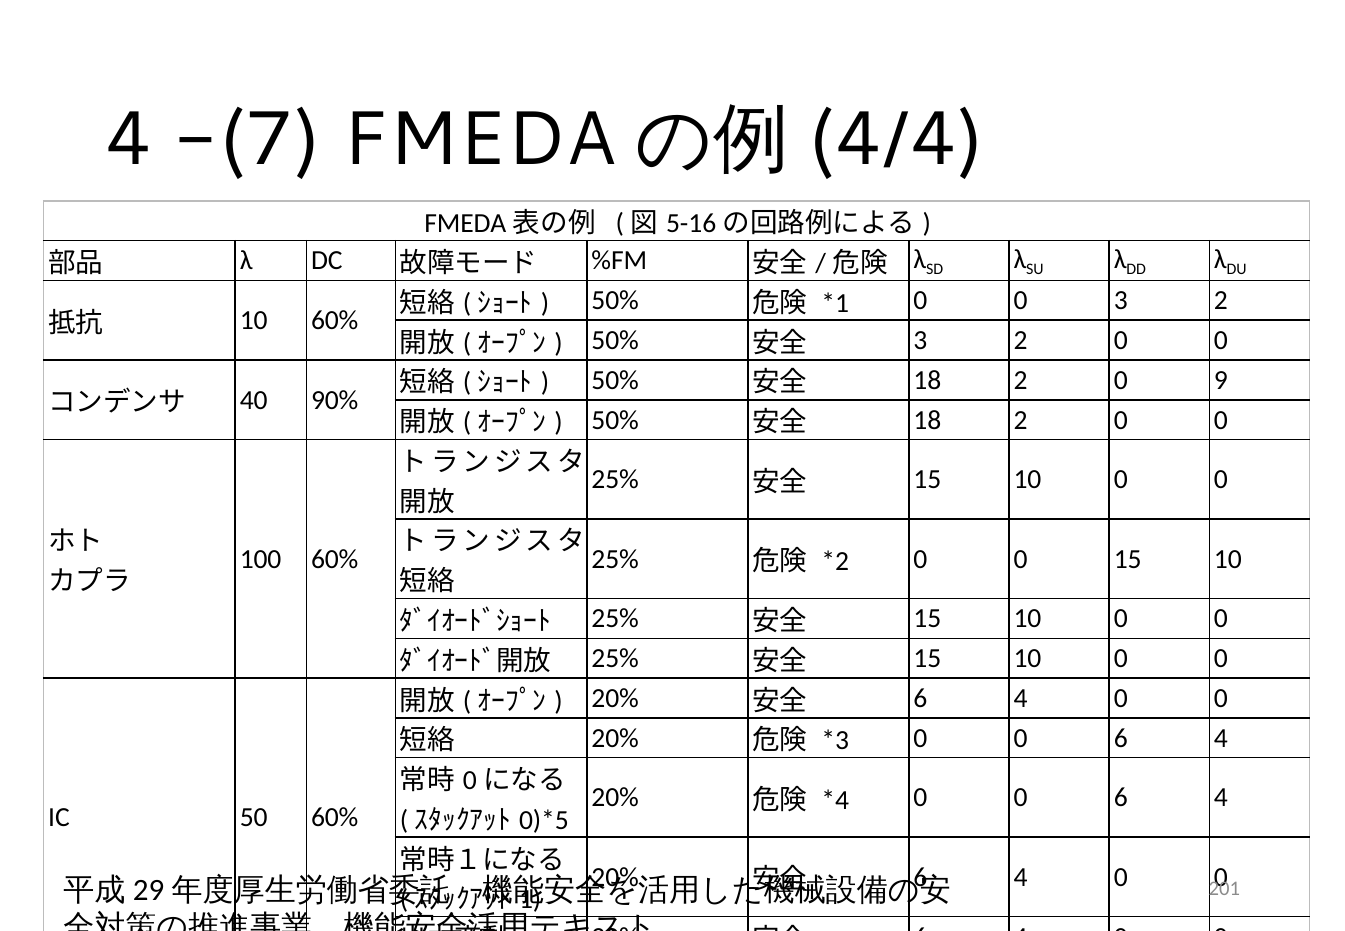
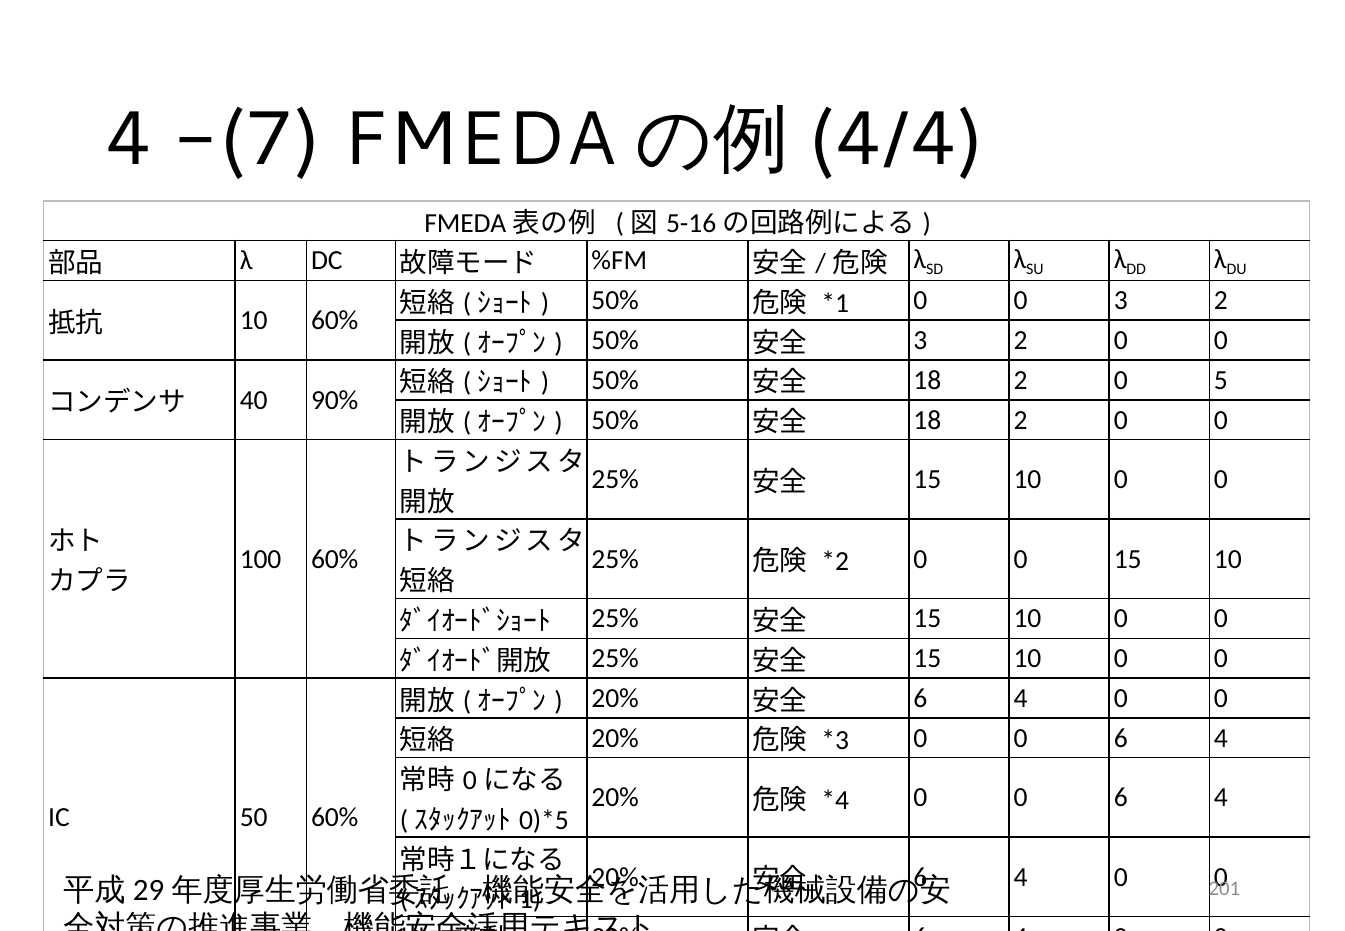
9: 9 -> 5 (1221, 380)
